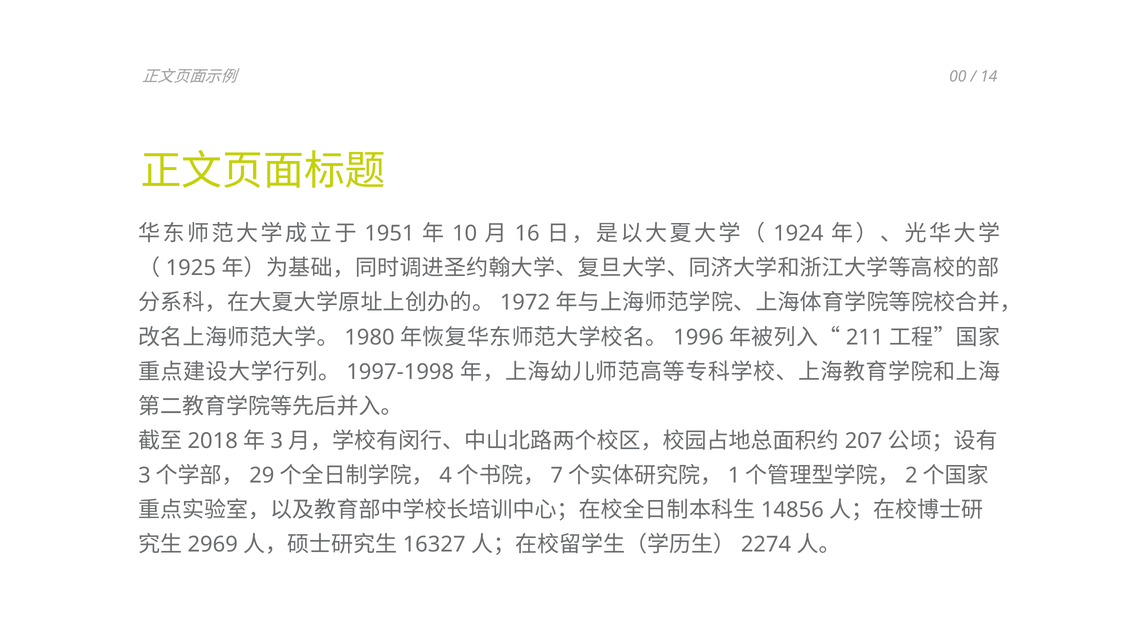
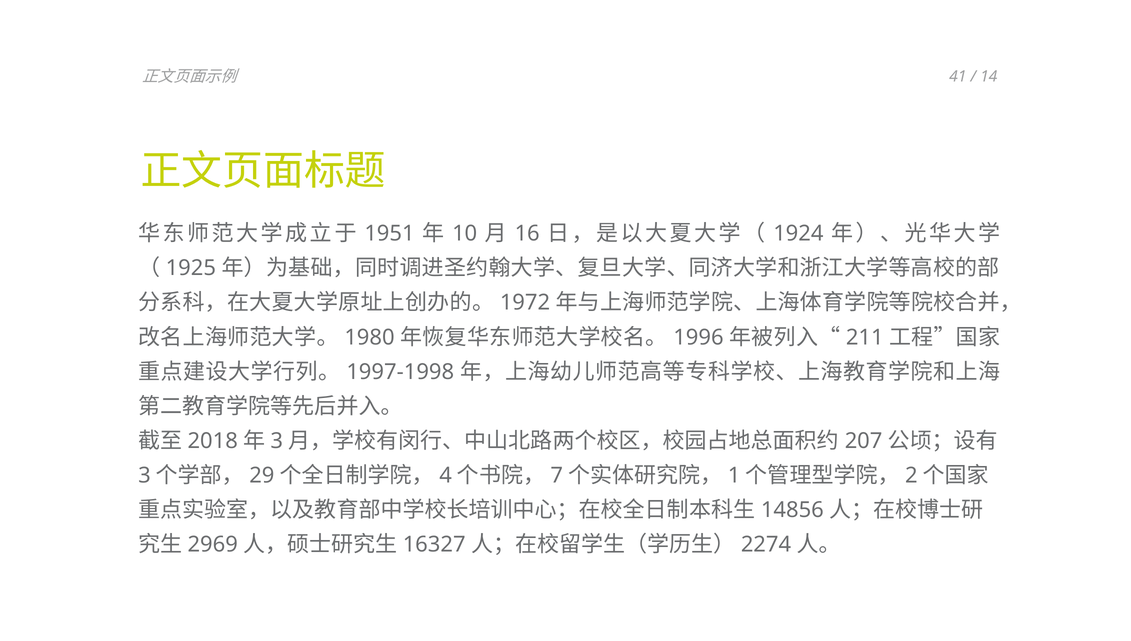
00: 00 -> 41 (958, 76)
